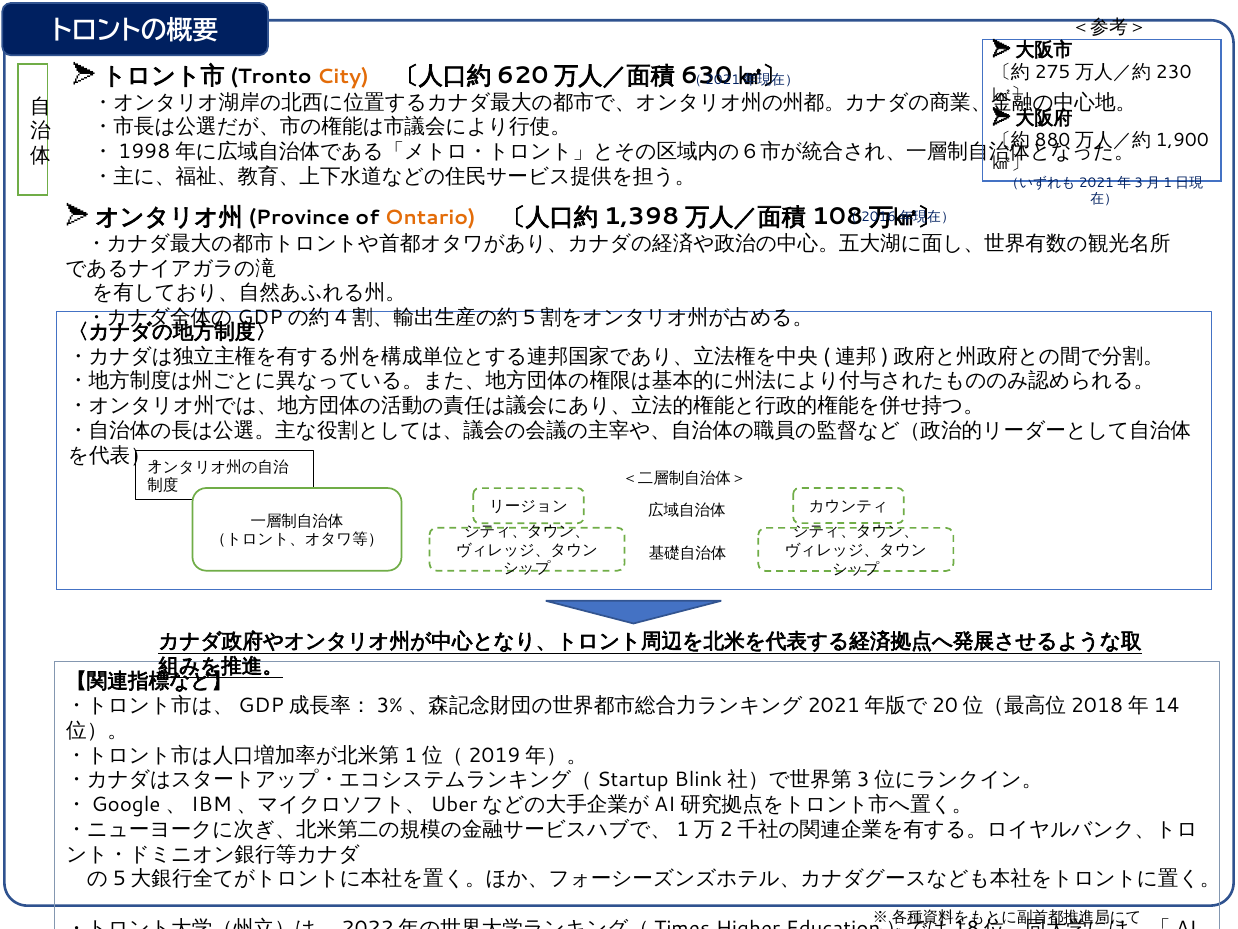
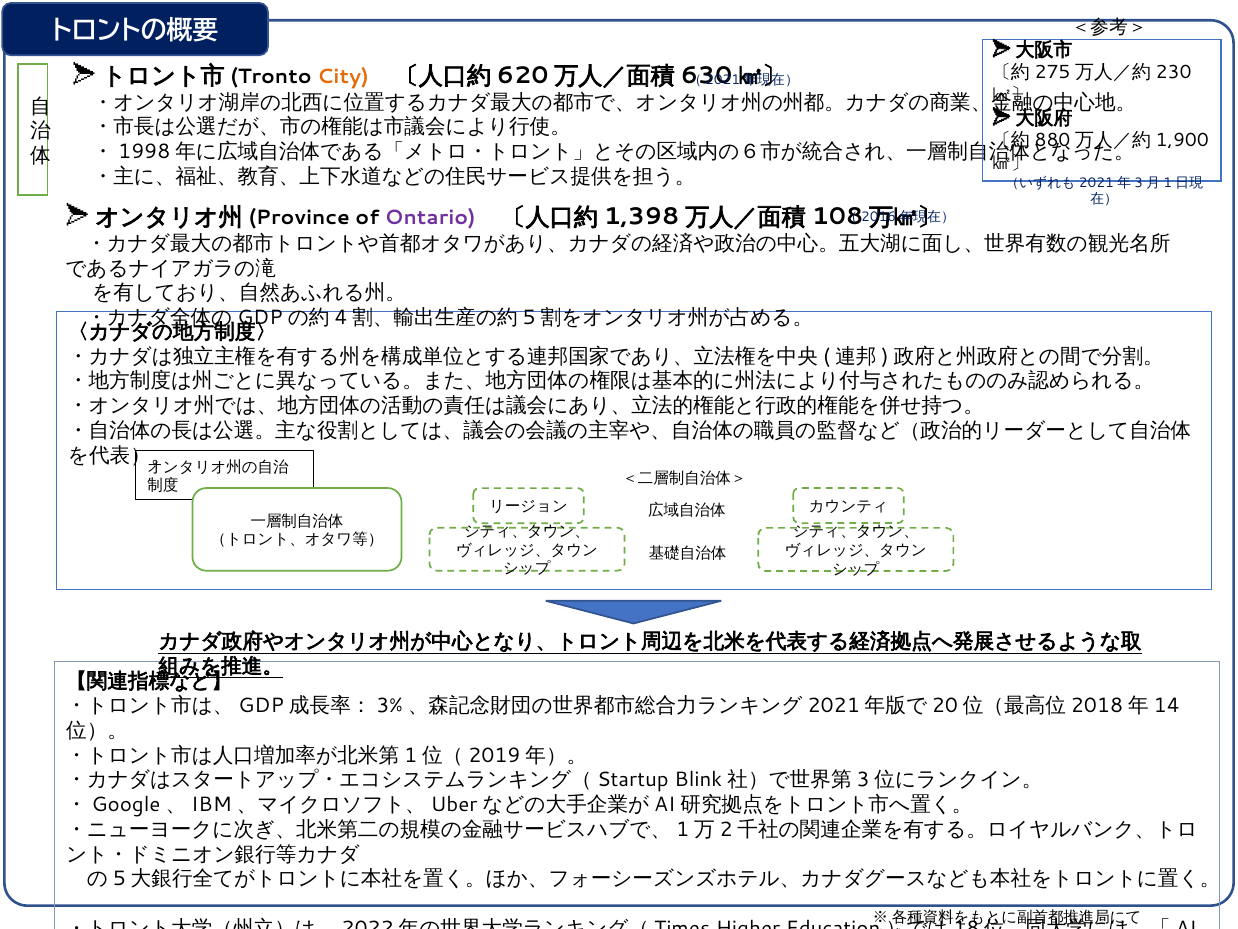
Ontario colour: orange -> purple (430, 218)
